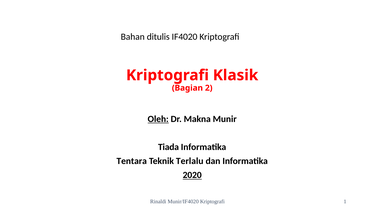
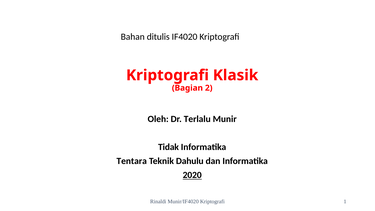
Oleh underline: present -> none (158, 119)
Makna: Makna -> Terlalu (197, 119)
Tiada: Tiada -> Tidak (168, 147)
Terlalu: Terlalu -> Dahulu (190, 161)
